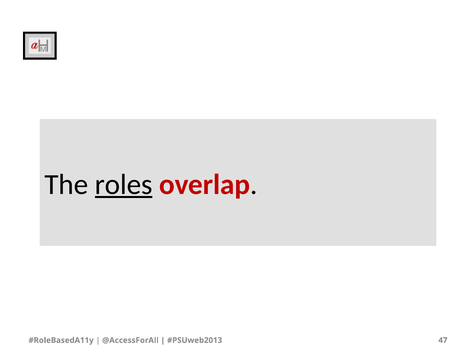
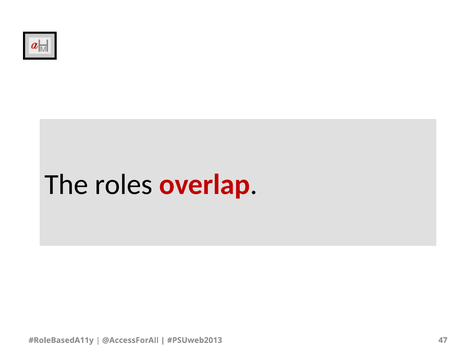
roles underline: present -> none (124, 184)
